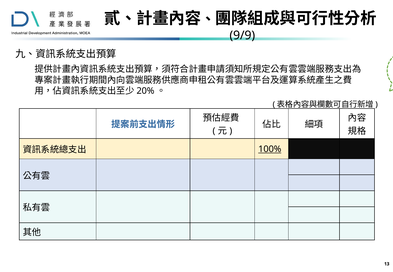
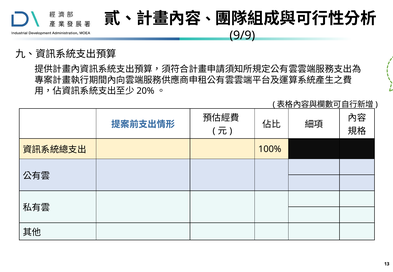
100% underline: present -> none (270, 149)
